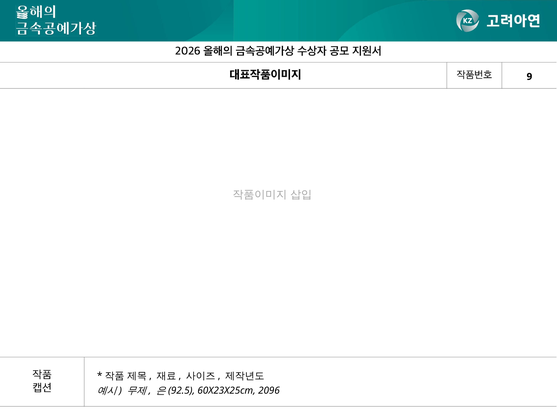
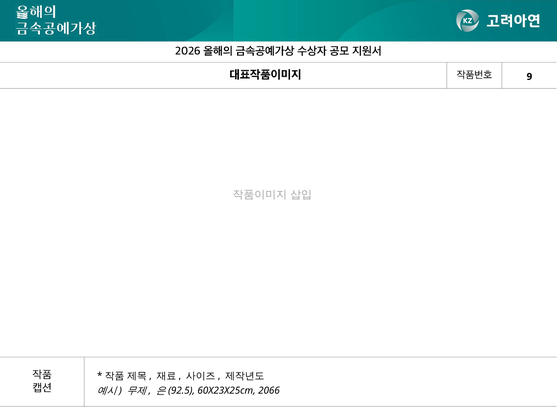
2096: 2096 -> 2066 (269, 391)
